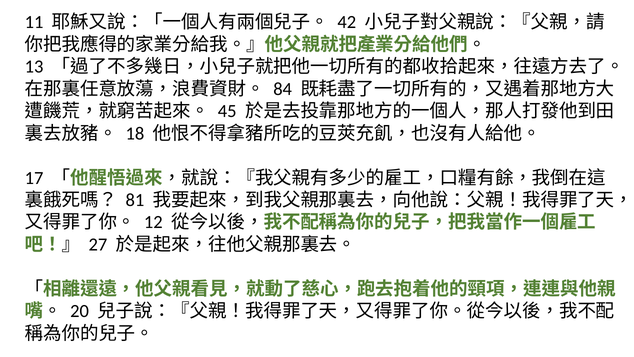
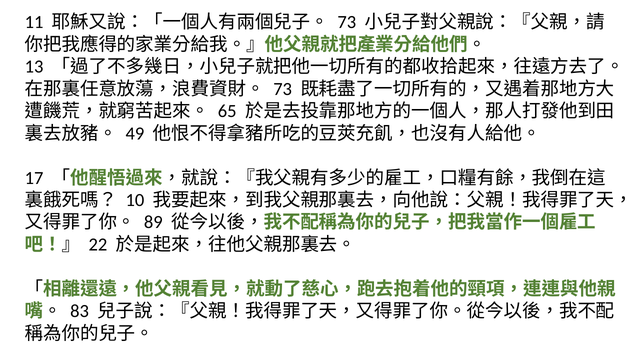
42: 42 -> 73 (347, 22)
84: 84 -> 73 (283, 89)
45: 45 -> 65 (227, 111)
18: 18 -> 49 (135, 133)
81: 81 -> 10 (135, 200)
12: 12 -> 89 (153, 222)
27: 27 -> 22 (98, 244)
20: 20 -> 83 (80, 311)
